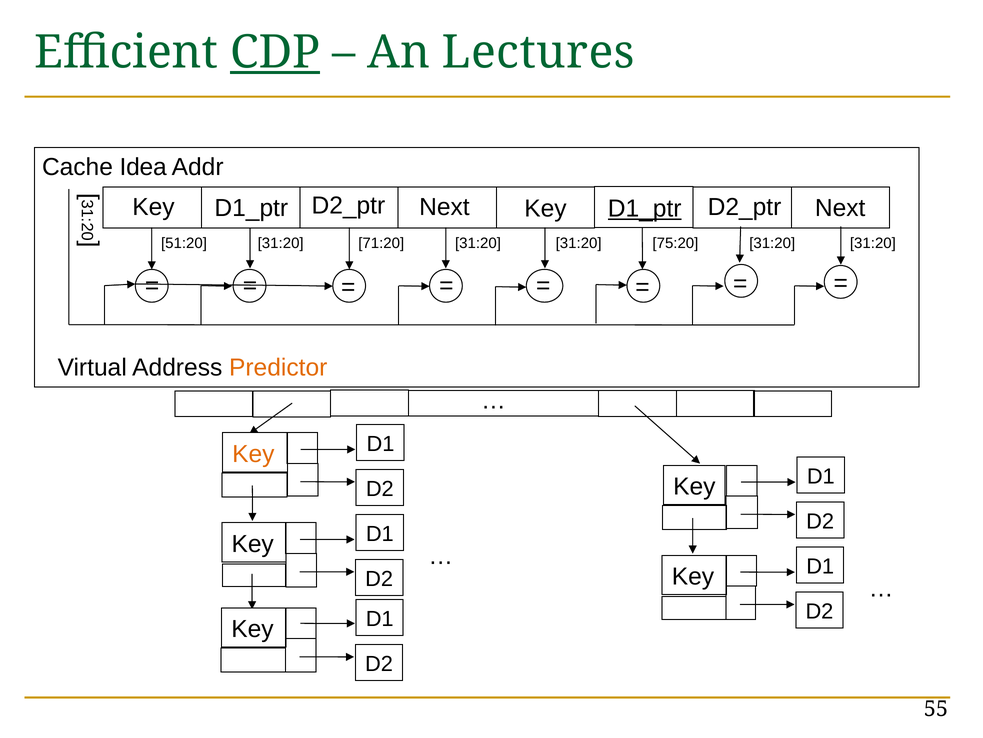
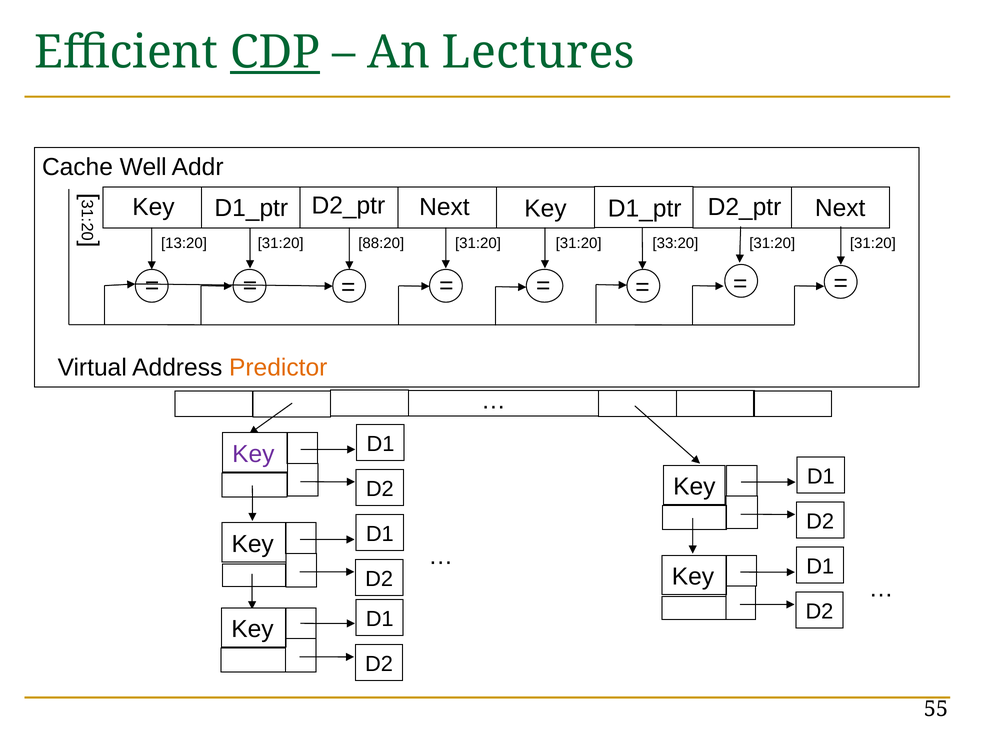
Idea: Idea -> Well (143, 167)
D1_ptr underline: present -> none (645, 208)
51:20: 51:20 -> 13:20 (184, 243)
71:20: 71:20 -> 88:20 (381, 243)
75:20: 75:20 -> 33:20 (675, 243)
Key colour: orange -> purple (253, 454)
